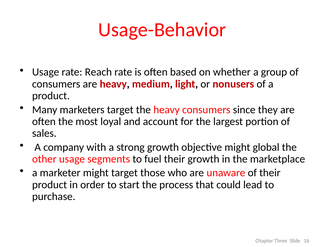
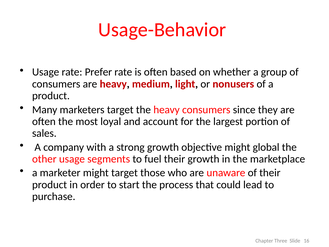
Reach: Reach -> Prefer (98, 72)
